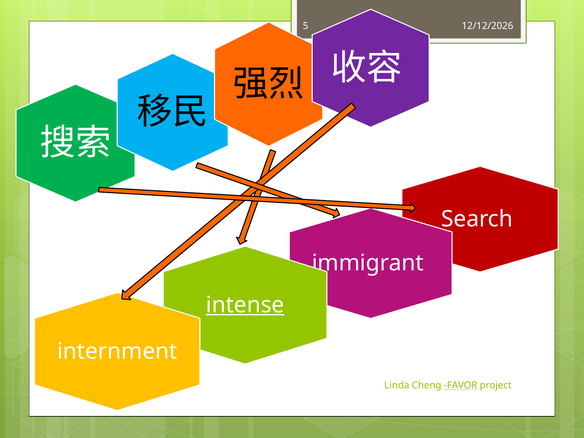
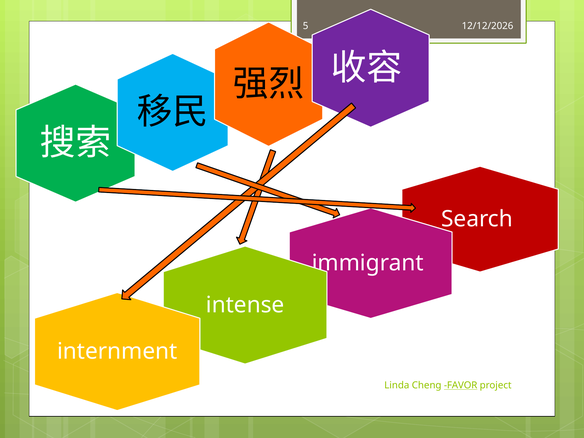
intense underline: present -> none (245, 305)
